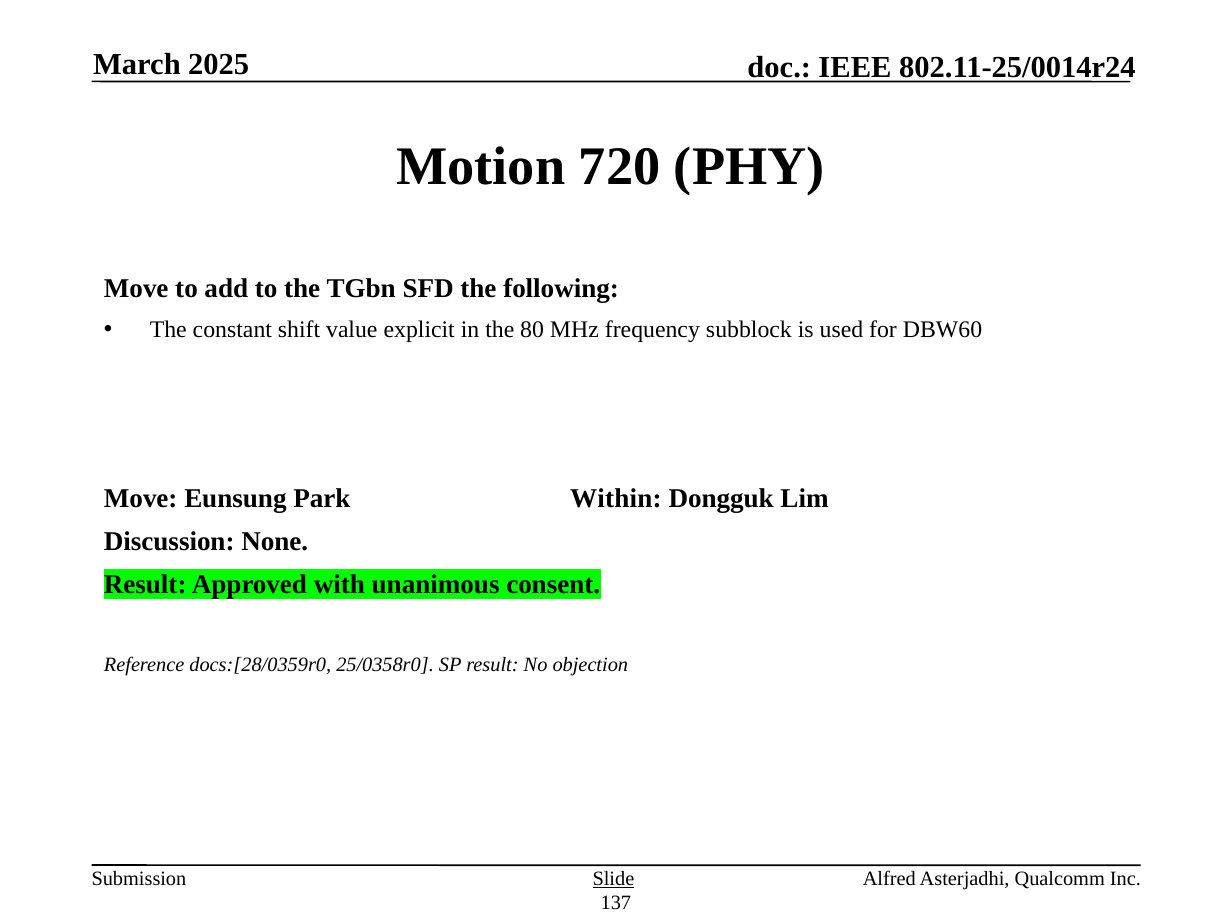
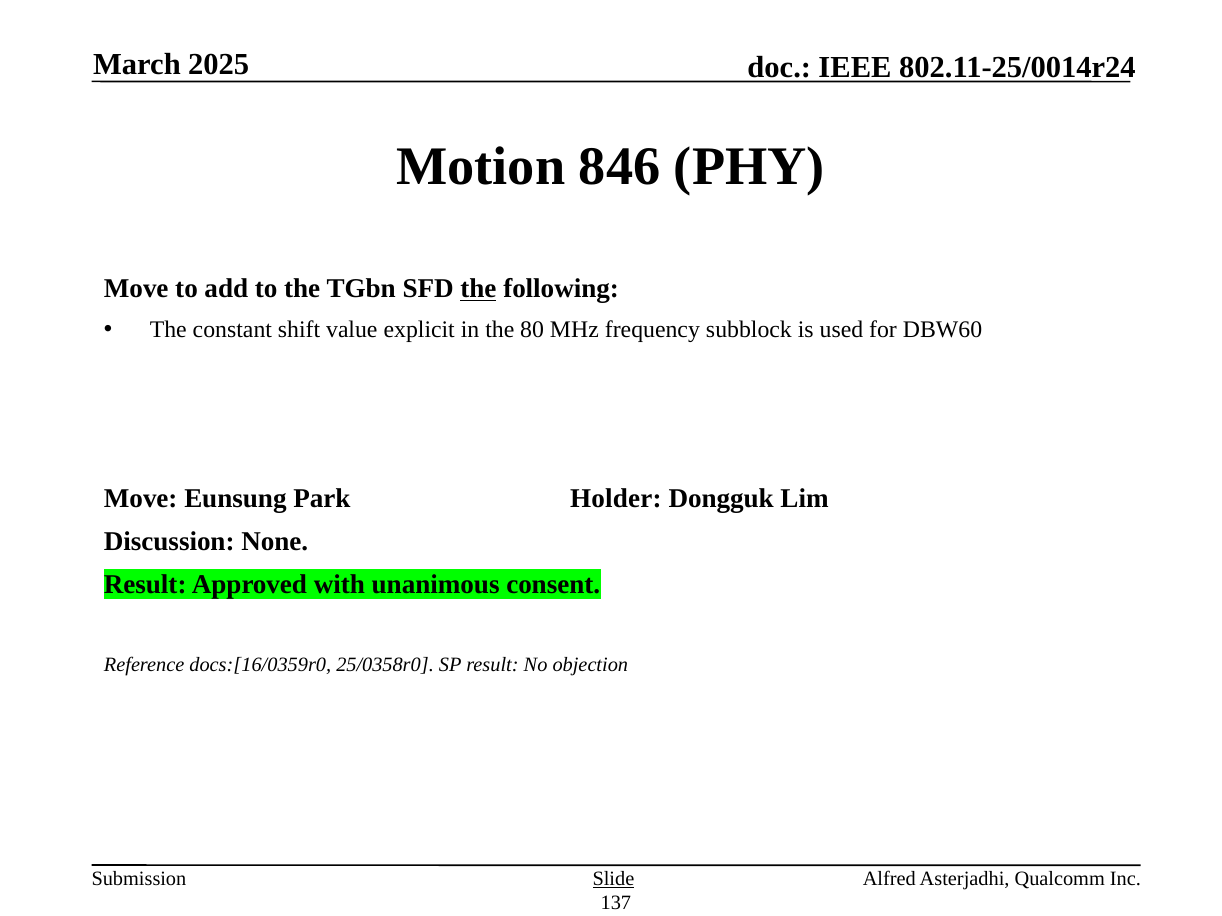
720: 720 -> 846 (620, 167)
the underline: none -> present (478, 289)
Within: Within -> Holder (616, 499)
docs:[28/0359r0: docs:[28/0359r0 -> docs:[16/0359r0 (260, 665)
